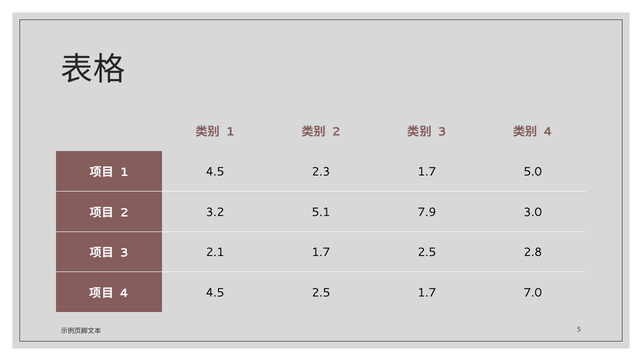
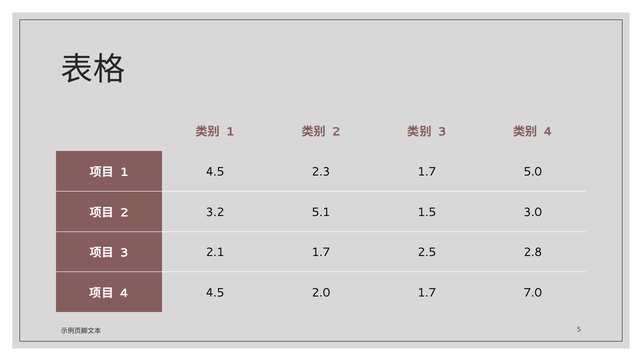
7.9​: 7.9​ -> 1.5​ (429, 212)
4.5​ 2.5​: 2.5​ -> 2.0​ (323, 293)
